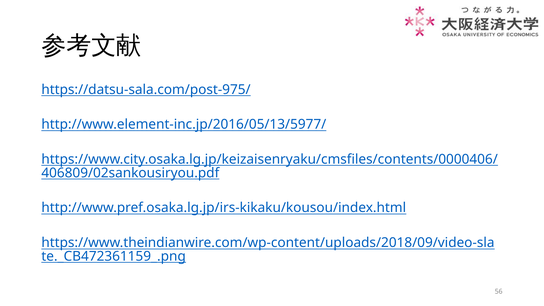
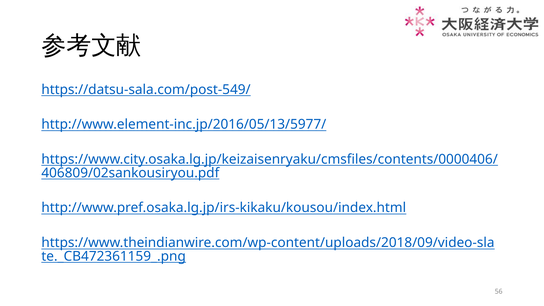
https://datsu-sala.com/post-975/: https://datsu-sala.com/post-975/ -> https://datsu-sala.com/post-549/ (146, 90)
